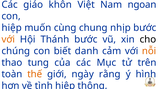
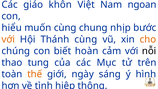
hiệp: hiệp -> hiểu (12, 28)
Thánh bước: bước -> cùng (86, 39)
cho colour: black -> orange (148, 39)
danh: danh -> hoàn (87, 51)
nỗi colour: orange -> black (149, 51)
rằng: rằng -> sáng (110, 74)
